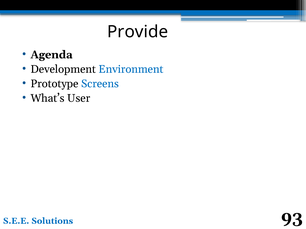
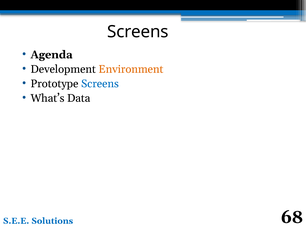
Provide: Provide -> Screens (138, 32)
Environment colour: blue -> orange (131, 69)
User: User -> Data (79, 99)
93: 93 -> 68 (292, 218)
